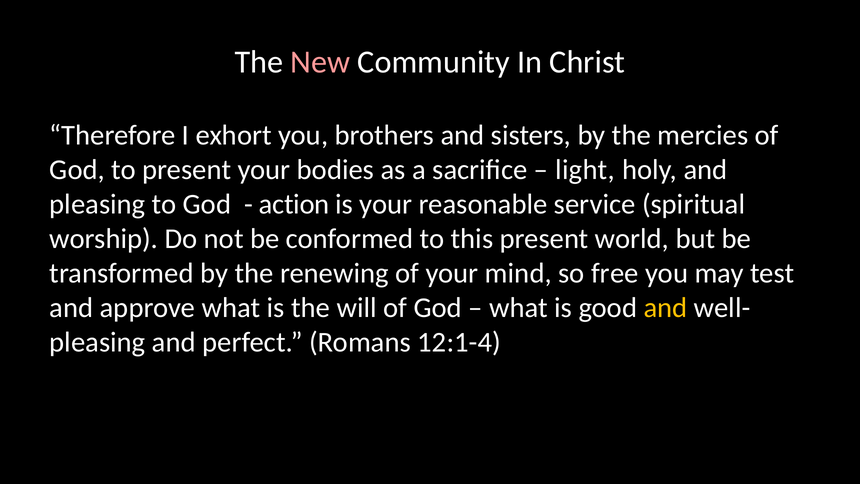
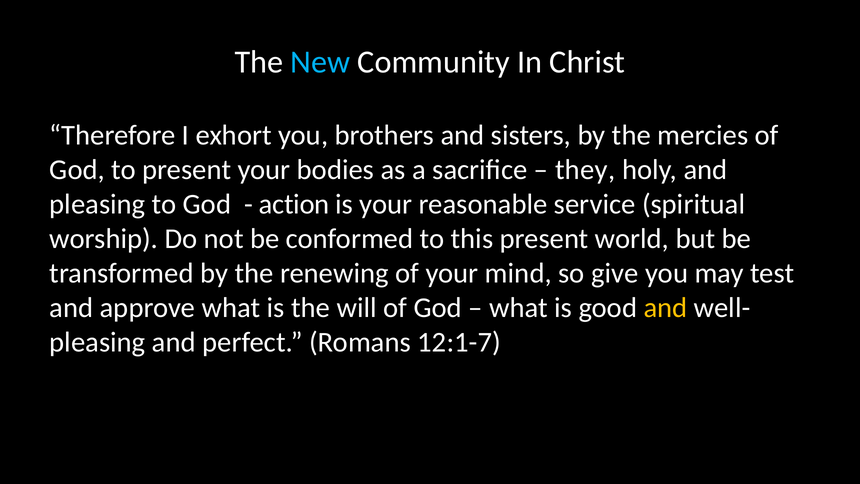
New colour: pink -> light blue (320, 62)
light: light -> they (585, 170)
free: free -> give (615, 273)
12:1-4: 12:1-4 -> 12:1-7 (459, 342)
